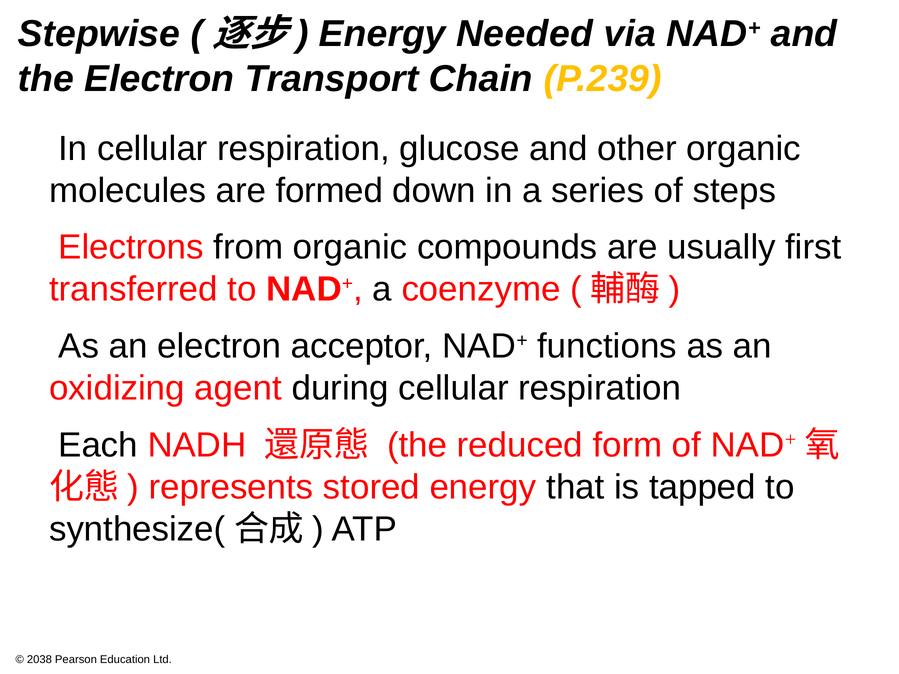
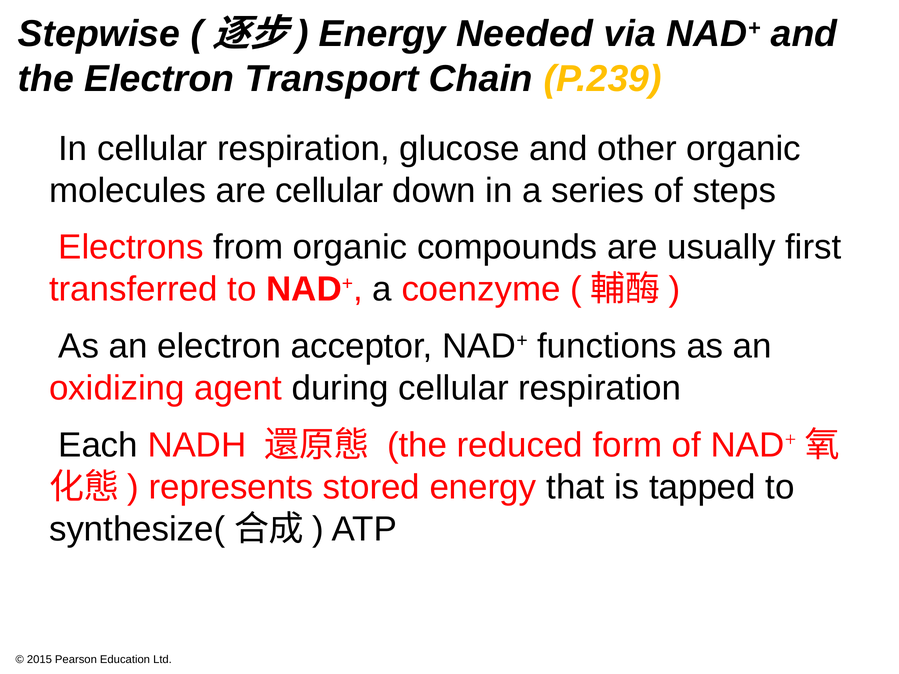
are formed: formed -> cellular (329, 191)
2038: 2038 -> 2015 (39, 660)
